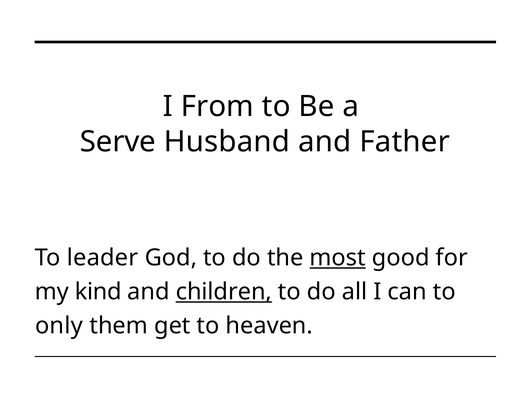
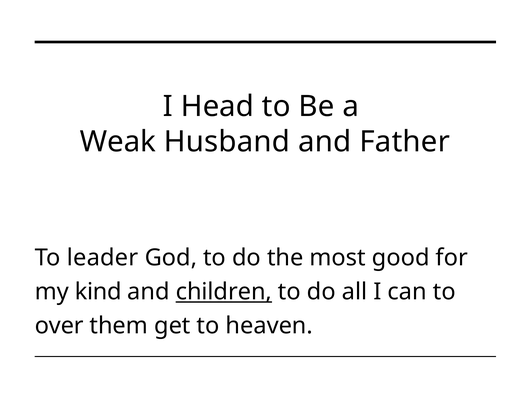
From: From -> Head (217, 107)
Serve: Serve -> Weak (118, 142)
most underline: present -> none (338, 258)
only: only -> over (59, 326)
